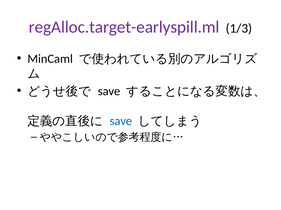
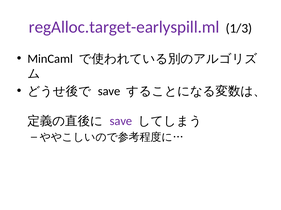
save colour: blue -> purple (121, 121)
